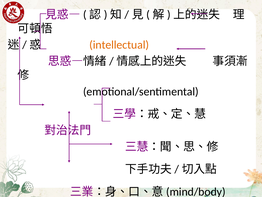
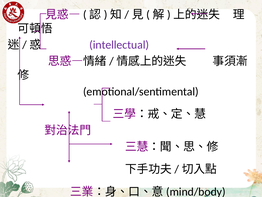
intellectual colour: orange -> purple (119, 45)
